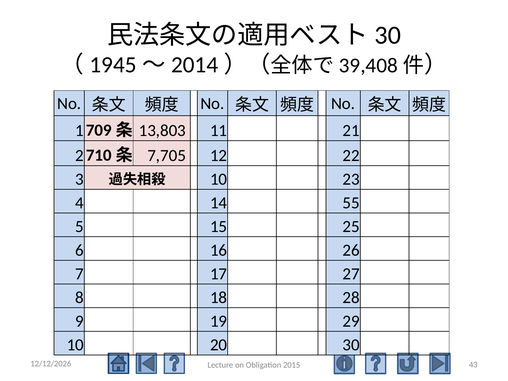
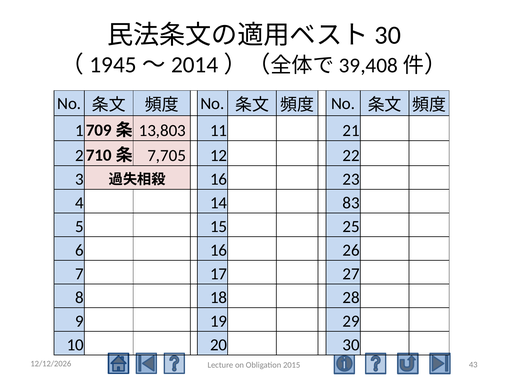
10: 10 -> 16 (219, 179)
55: 55 -> 83 (351, 203)
